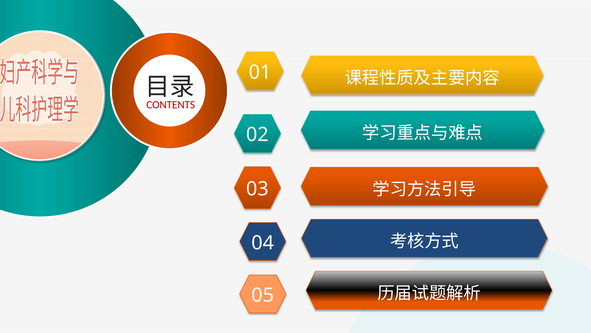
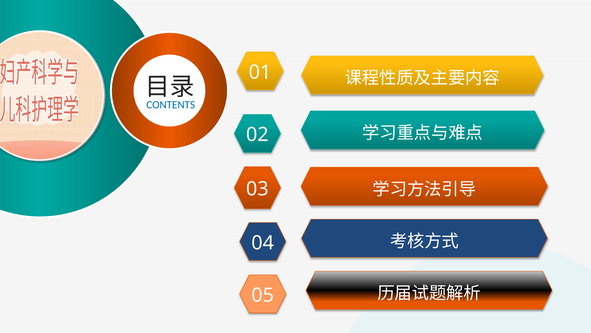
CONTENTS colour: red -> blue (171, 105)
